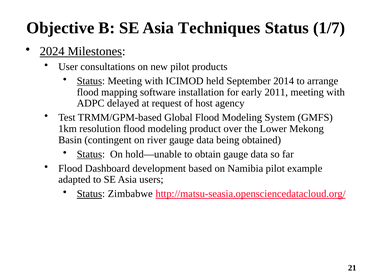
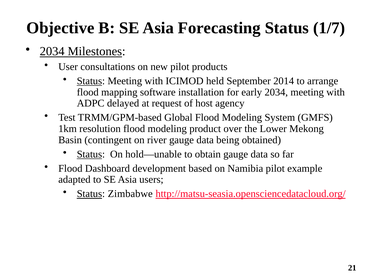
Techniques: Techniques -> Forecasting (219, 28)
2024: 2024 -> 2034 (52, 51)
early 2011: 2011 -> 2034 (276, 92)
